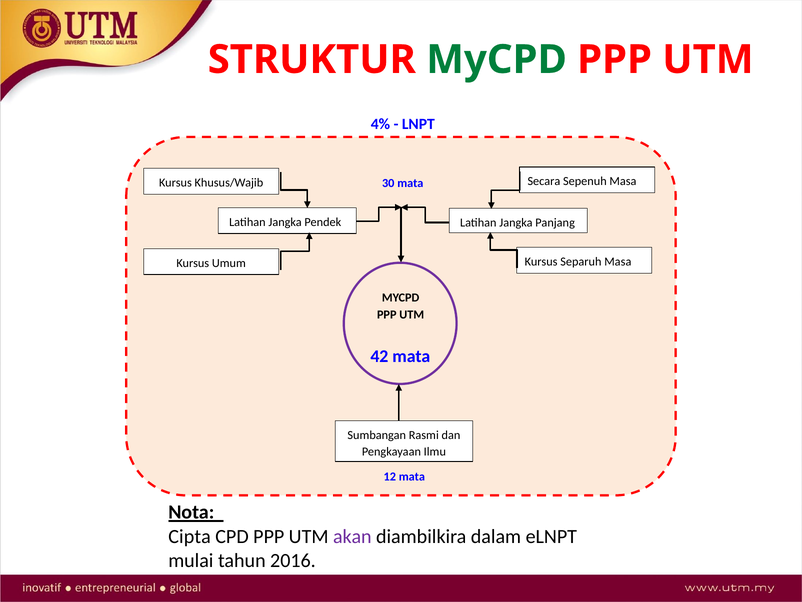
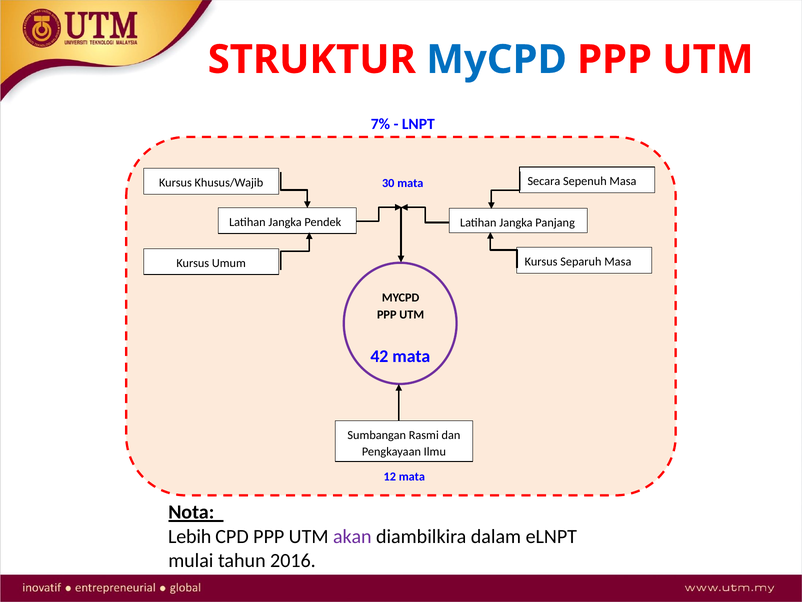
MyCPD colour: green -> blue (497, 60)
4%: 4% -> 7% (380, 124)
Cipta: Cipta -> Lebih (190, 536)
